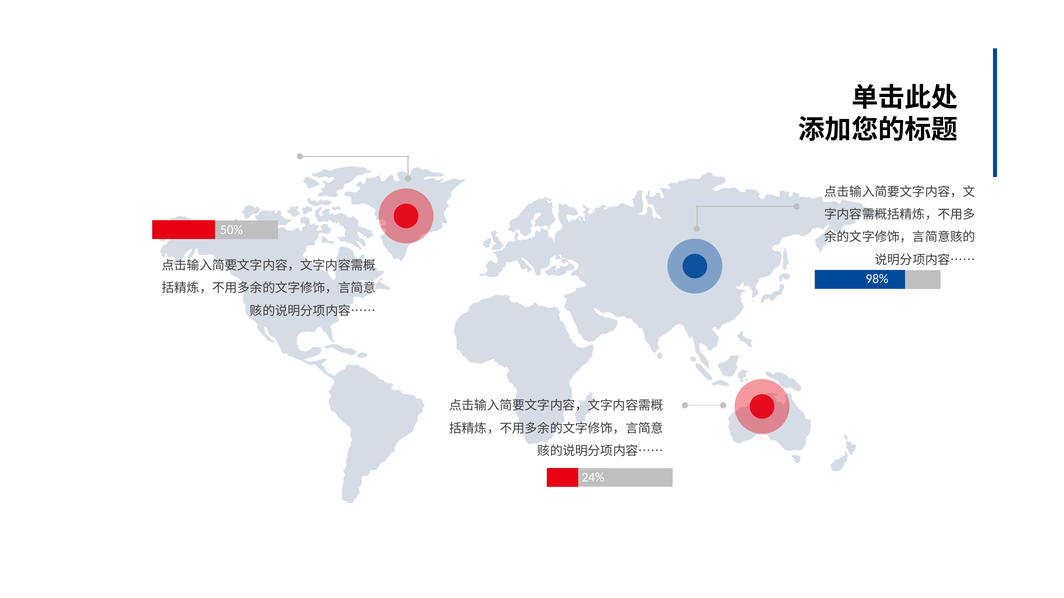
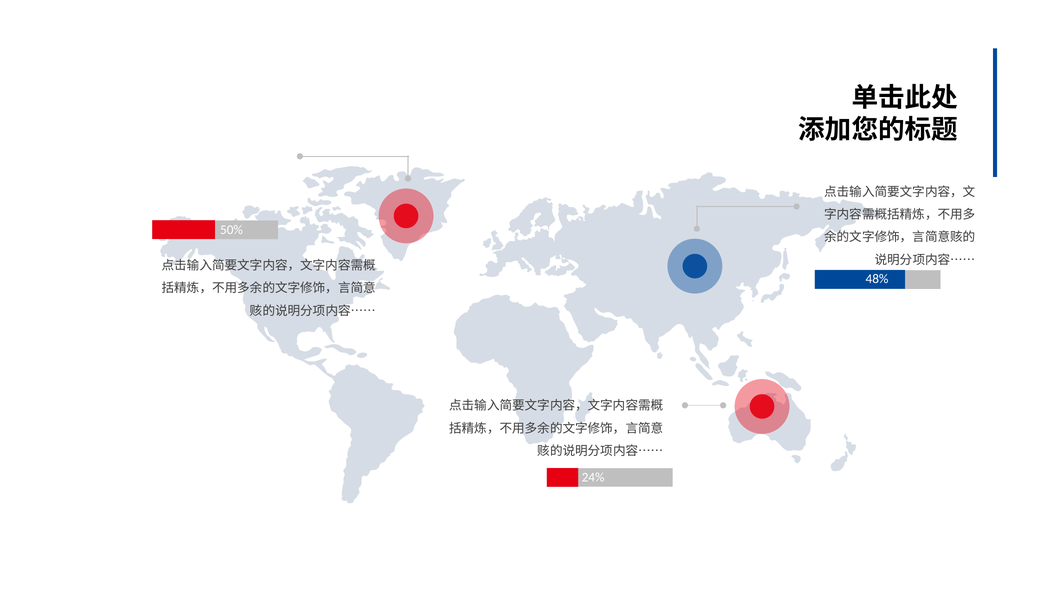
98%: 98% -> 48% (877, 279)
